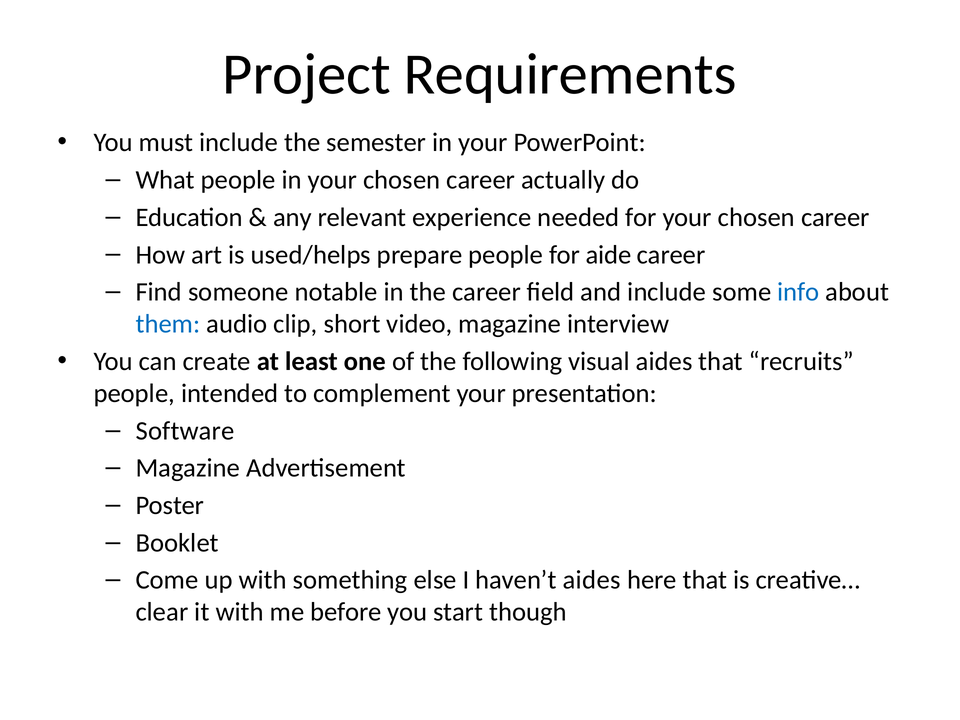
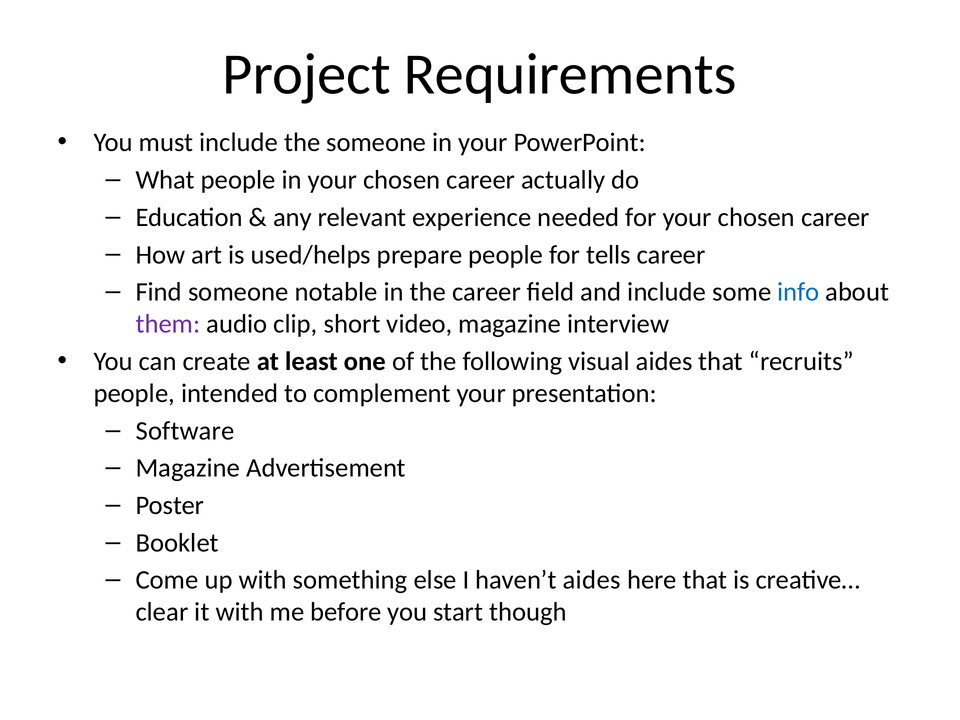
the semester: semester -> someone (376, 143)
aide: aide -> tells (609, 255)
them colour: blue -> purple (168, 324)
